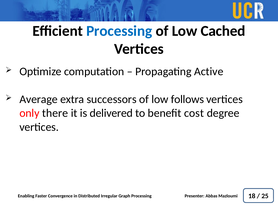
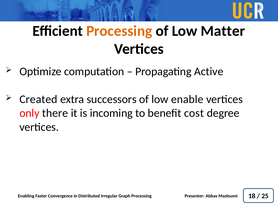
Processing colour: blue -> orange (119, 31)
Cached: Cached -> Matter (223, 31)
Average: Average -> Created (38, 100)
follows: follows -> enable (187, 100)
delivered: delivered -> incoming (111, 113)
